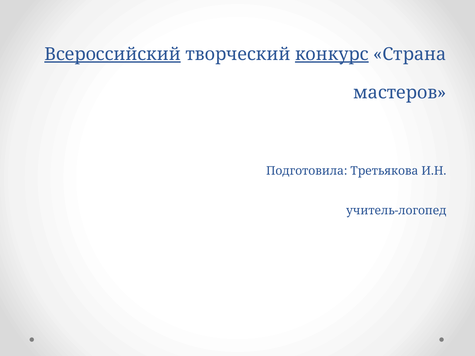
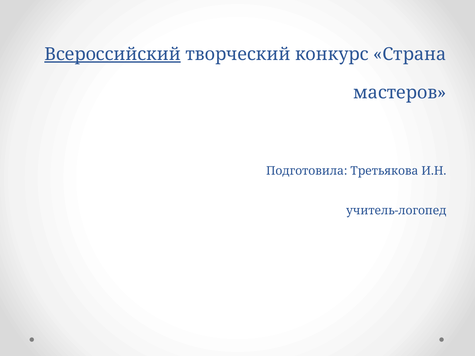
конкурс underline: present -> none (332, 54)
